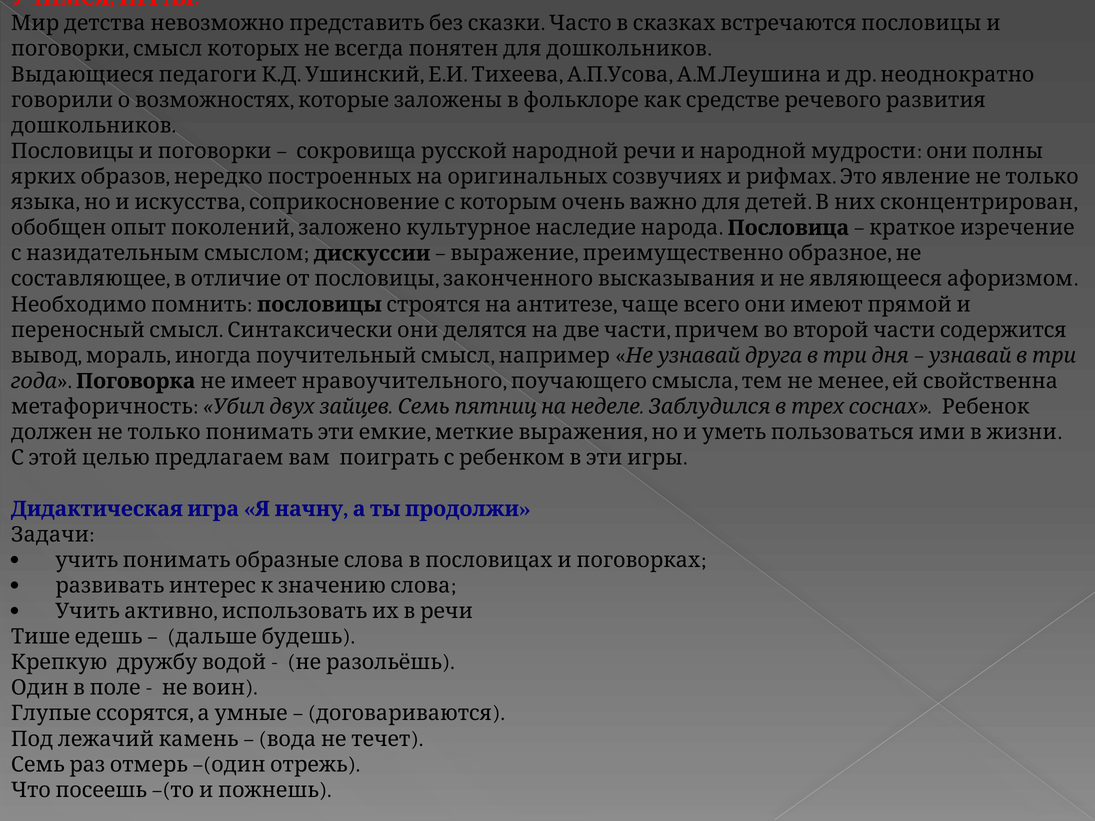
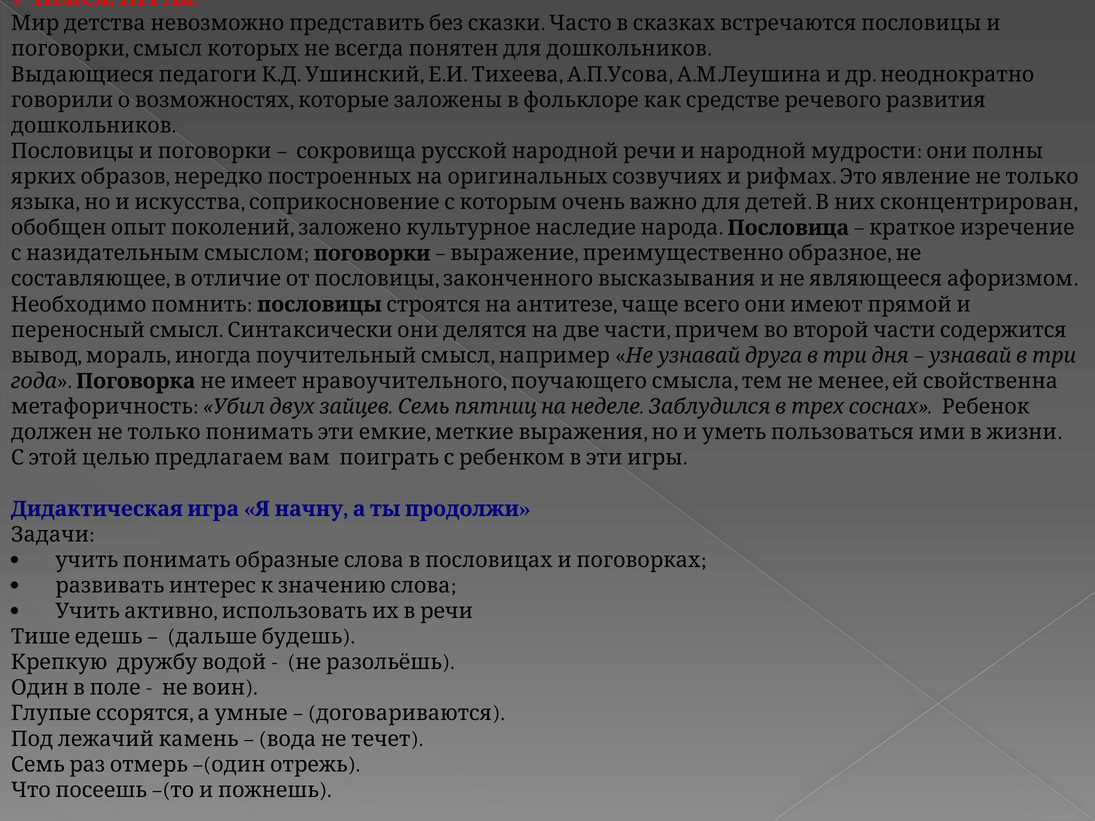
дискуссии: дискуссии -> поговорки (372, 253)
